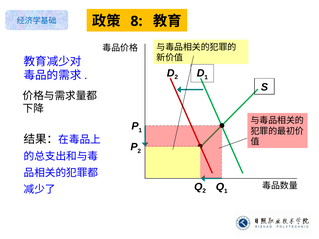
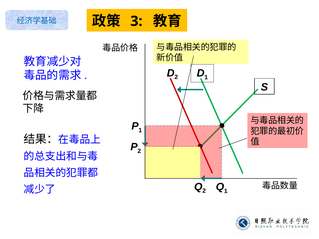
8: 8 -> 3 (136, 21)
